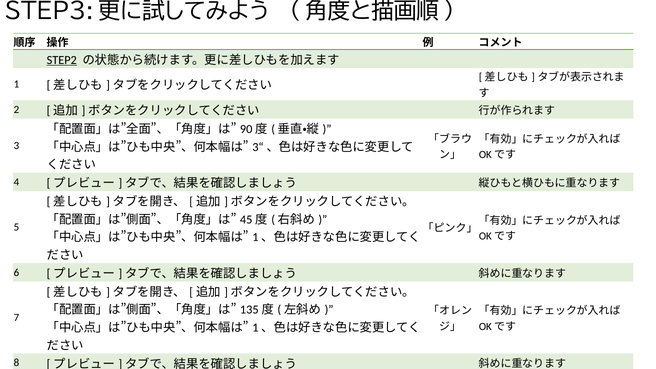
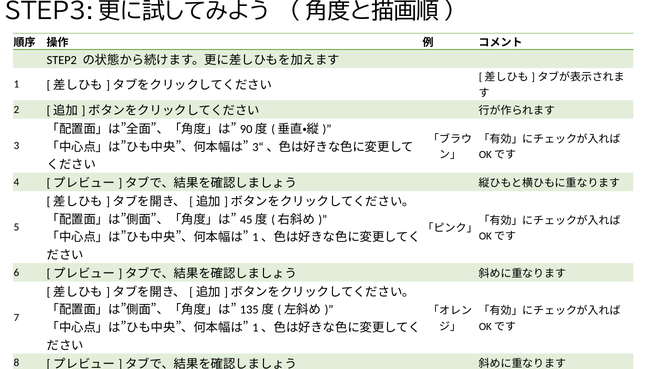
STEP2 underline: present -> none (62, 60)
